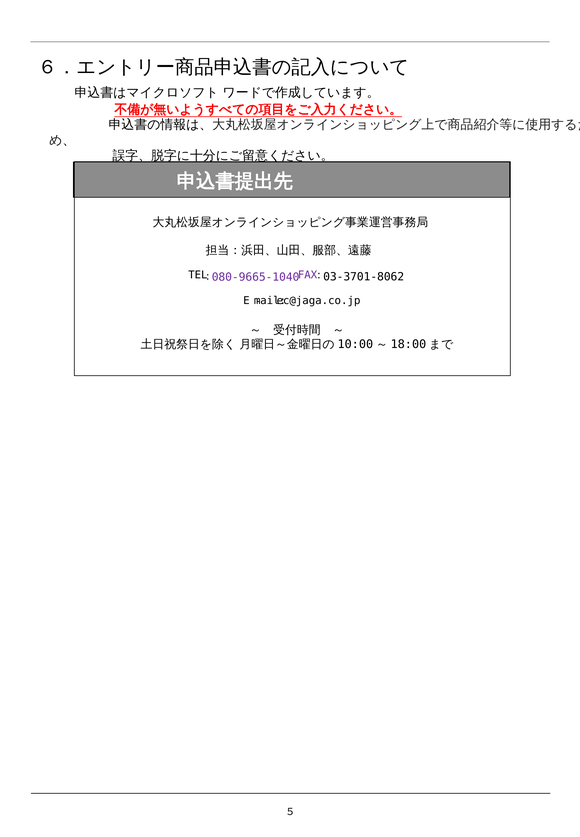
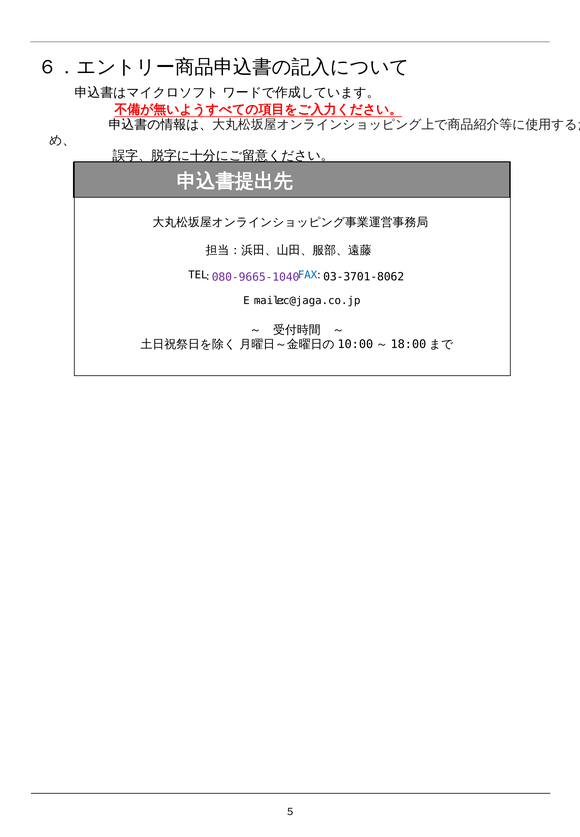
FAX colour: purple -> blue (308, 275)
